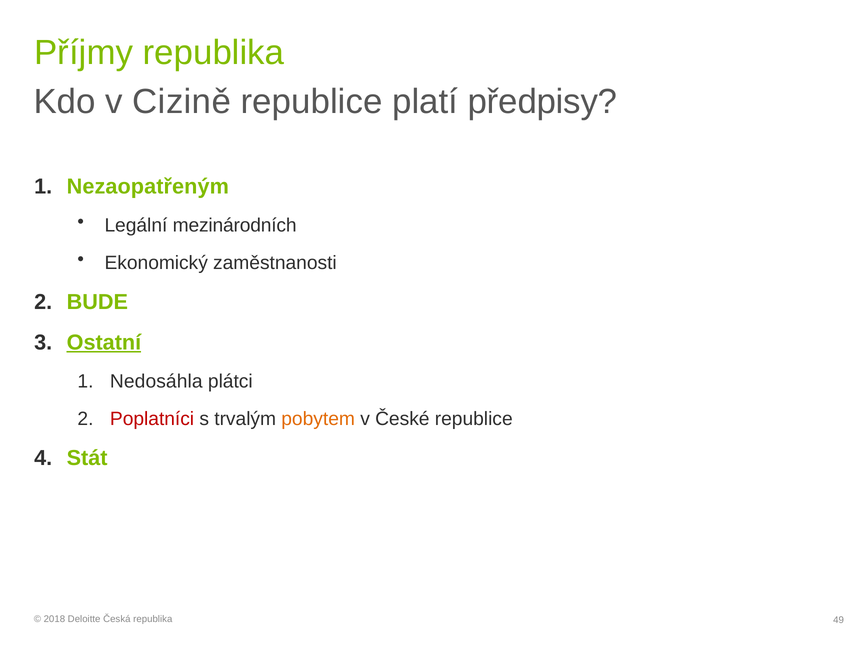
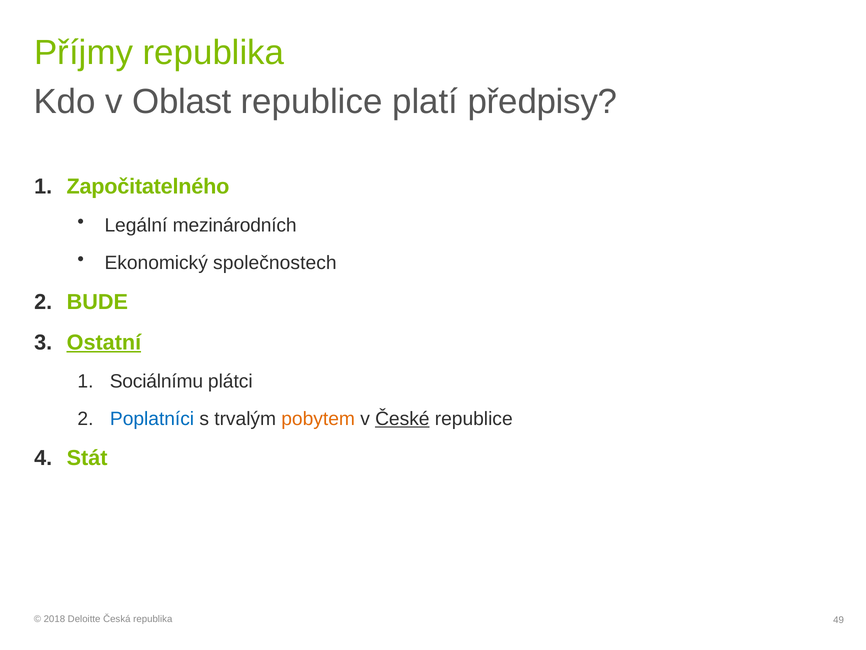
Cizině: Cizině -> Oblast (182, 101)
Nezaopatřeným: Nezaopatřeným -> Započitatelného (148, 186)
zaměstnanosti: zaměstnanosti -> společnostech (275, 263)
Nedosáhla: Nedosáhla -> Sociálnímu (156, 381)
Poplatníci colour: red -> blue (152, 418)
České underline: none -> present (402, 418)
